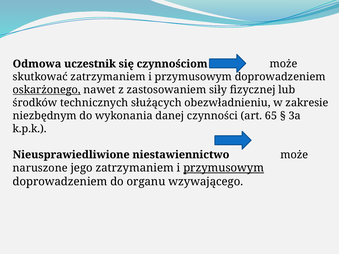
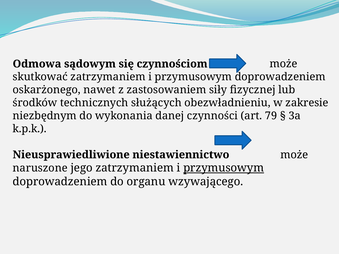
uczestnik: uczestnik -> sądowym (90, 64)
oskarżonego underline: present -> none (47, 90)
65: 65 -> 79 (271, 116)
